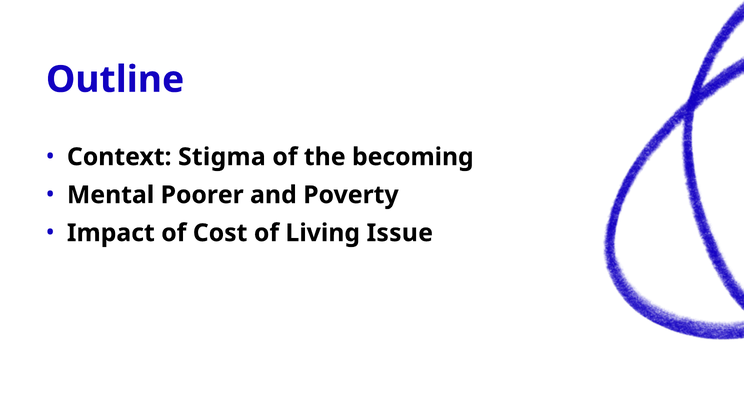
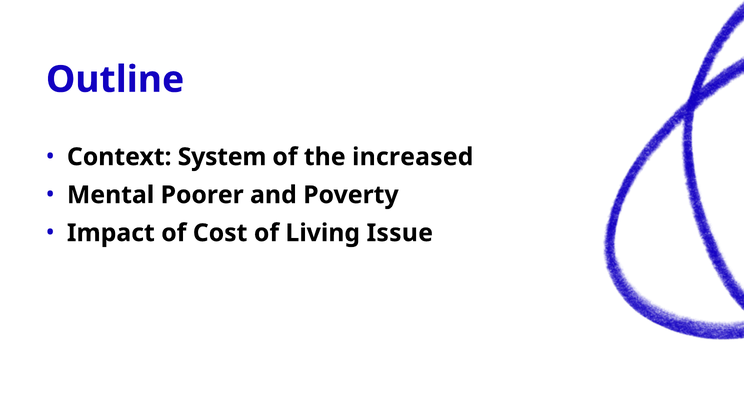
Stigma: Stigma -> System (222, 157)
becoming: becoming -> increased (413, 157)
